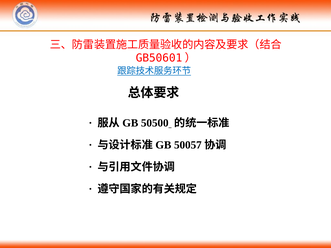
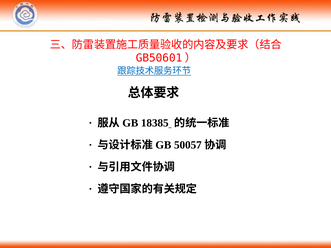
50500: 50500 -> 18385 (155, 123)
